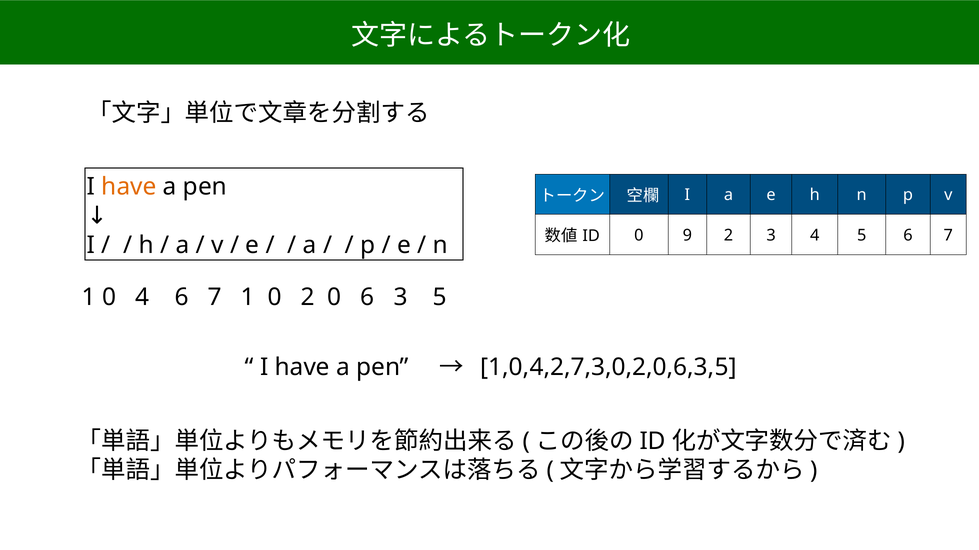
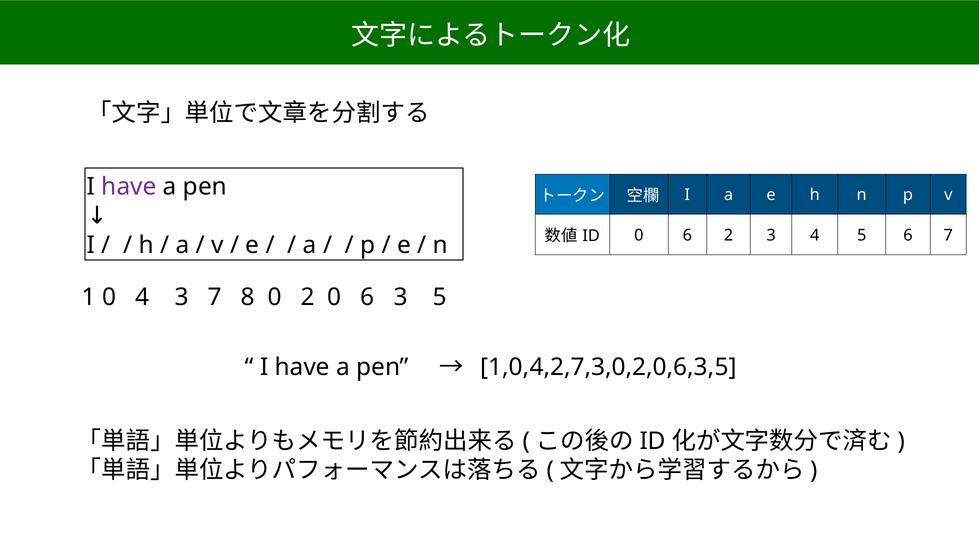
have colour: orange -> purple (129, 187)
9: 9 -> 6 (687, 236)
4 6: 6 -> 3 (182, 297)
1: 1 -> 8 (248, 297)
